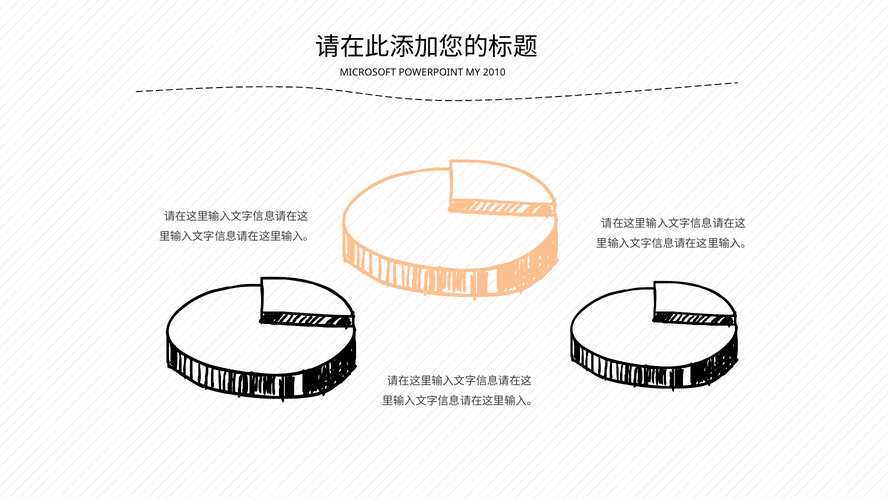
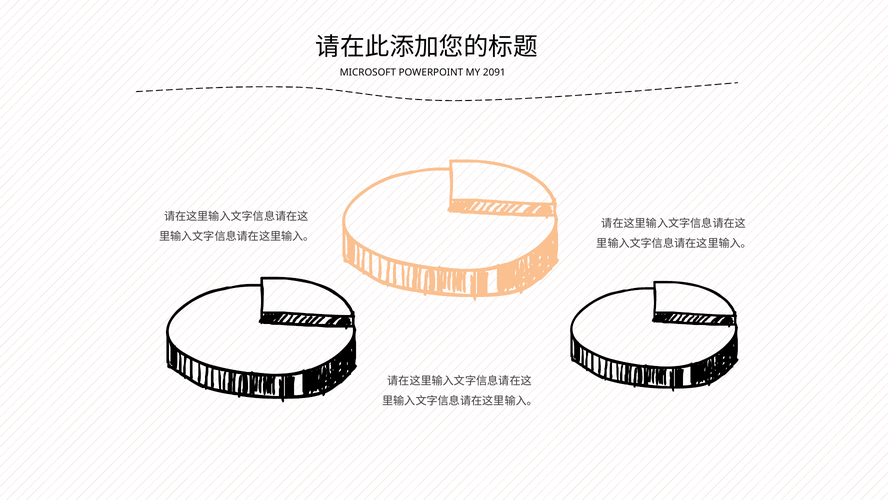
2010: 2010 -> 2091 (494, 73)
